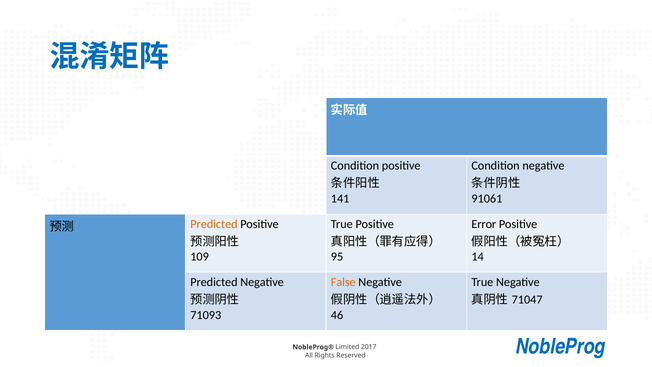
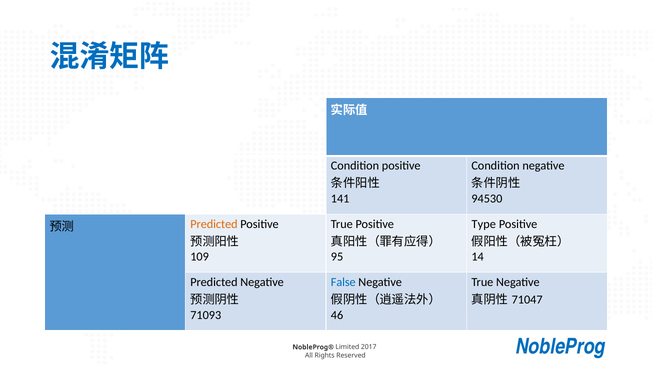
91061: 91061 -> 94530 (487, 198)
Error: Error -> Type (484, 224)
False colour: orange -> blue (343, 282)
